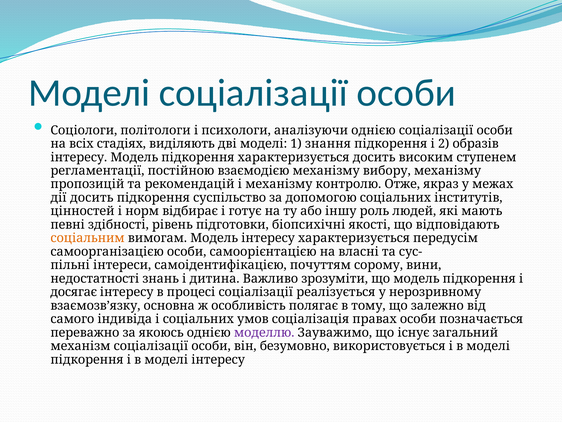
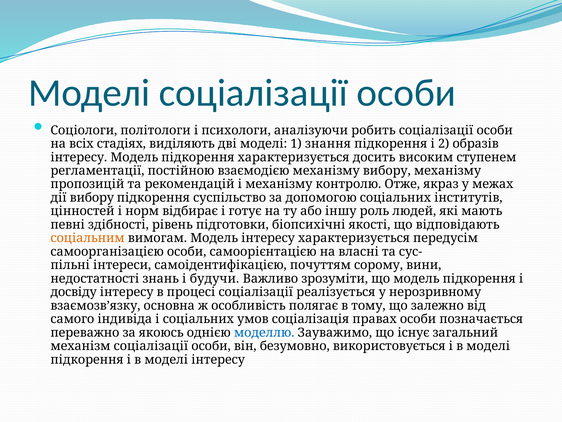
аналізуючи однією: однією -> робить (373, 130)
дії досить: досить -> вибору (92, 197)
дитина: дитина -> будучи (214, 278)
досягає: досягає -> досвіду (74, 292)
моделлю colour: purple -> blue (264, 332)
